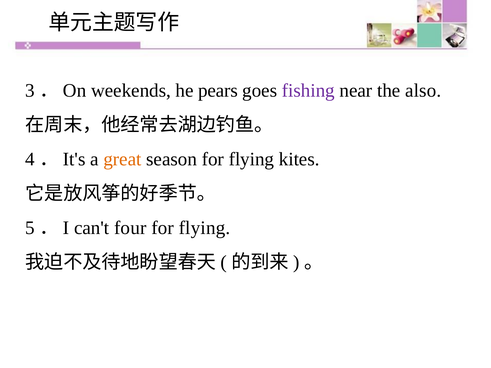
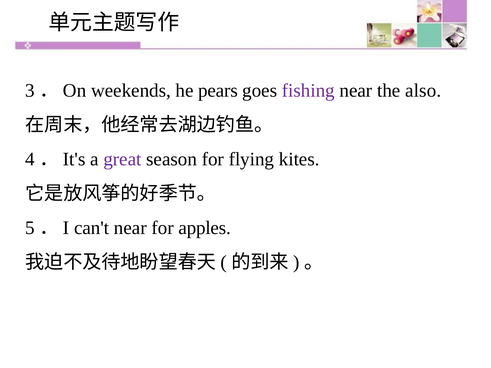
great colour: orange -> purple (122, 159)
can't four: four -> near (130, 228)
flying: flying -> apples (205, 228)
